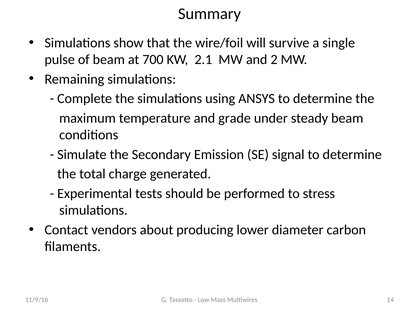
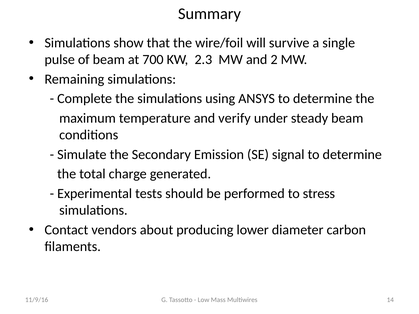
2.1: 2.1 -> 2.3 (203, 60)
grade: grade -> verify (235, 118)
